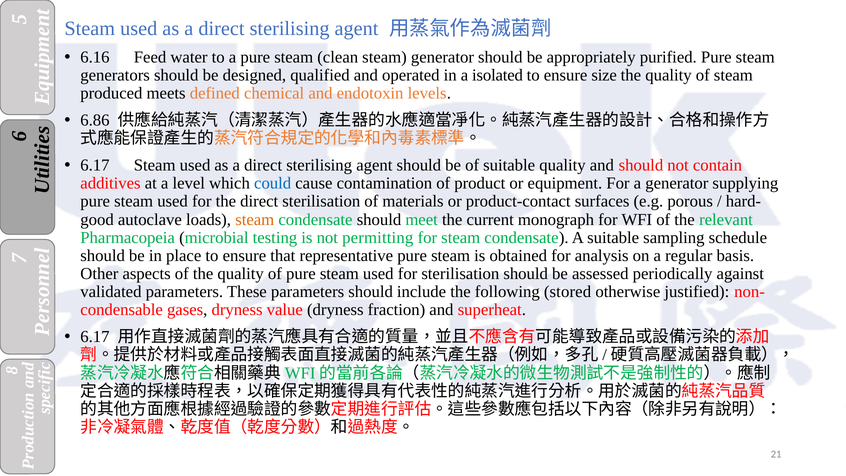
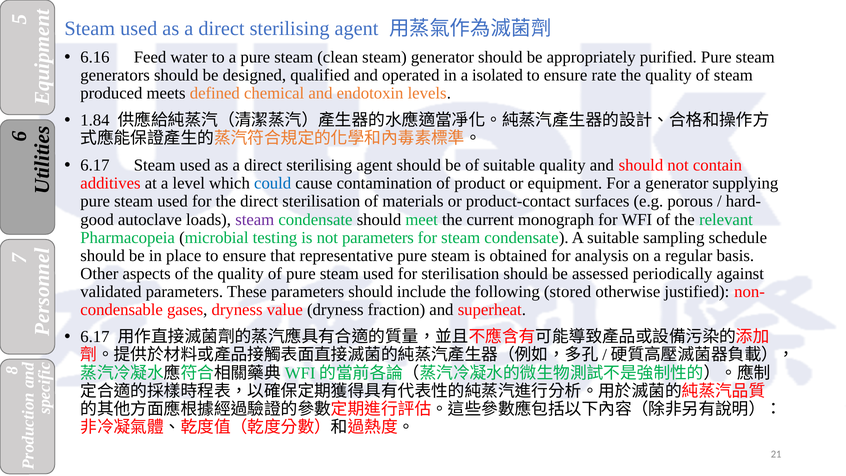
size: size -> rate (604, 75)
6.86: 6.86 -> 1.84 (95, 120)
steam colour: orange -> purple (255, 219)
not permitting: permitting -> parameters (378, 238)
